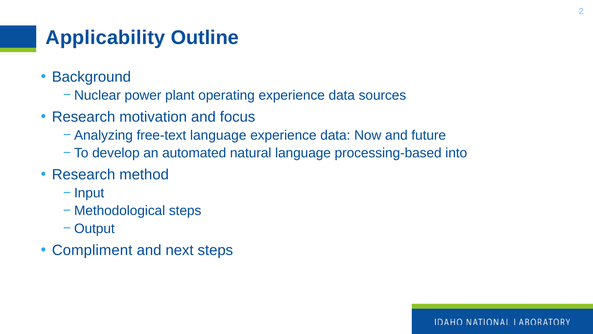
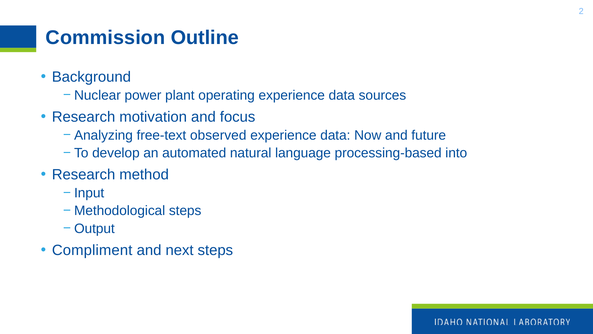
Applicability: Applicability -> Commission (105, 38)
free-text language: language -> observed (218, 135)
